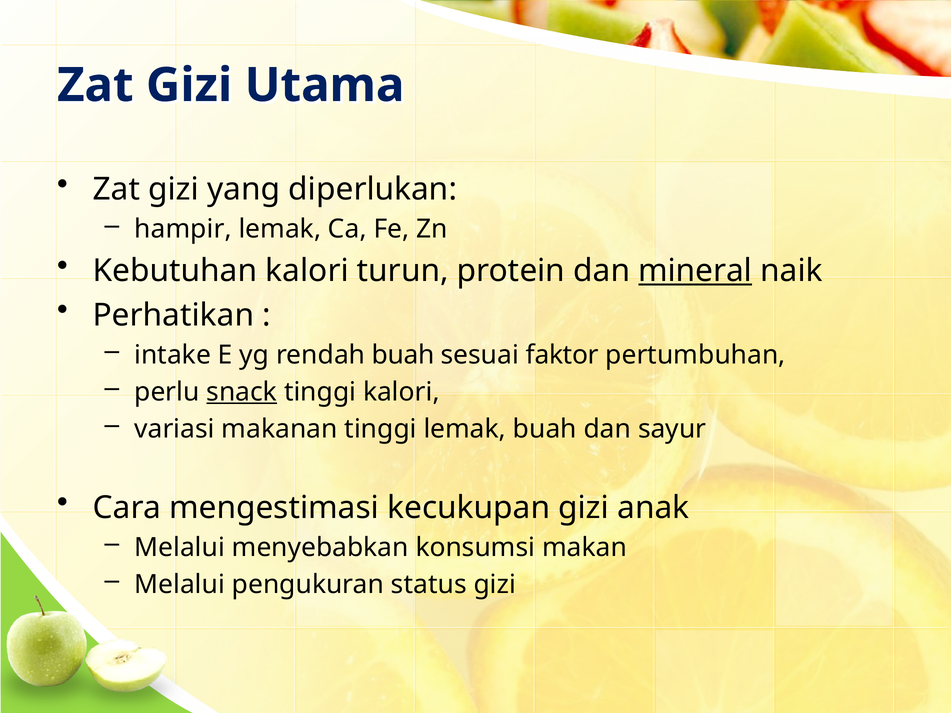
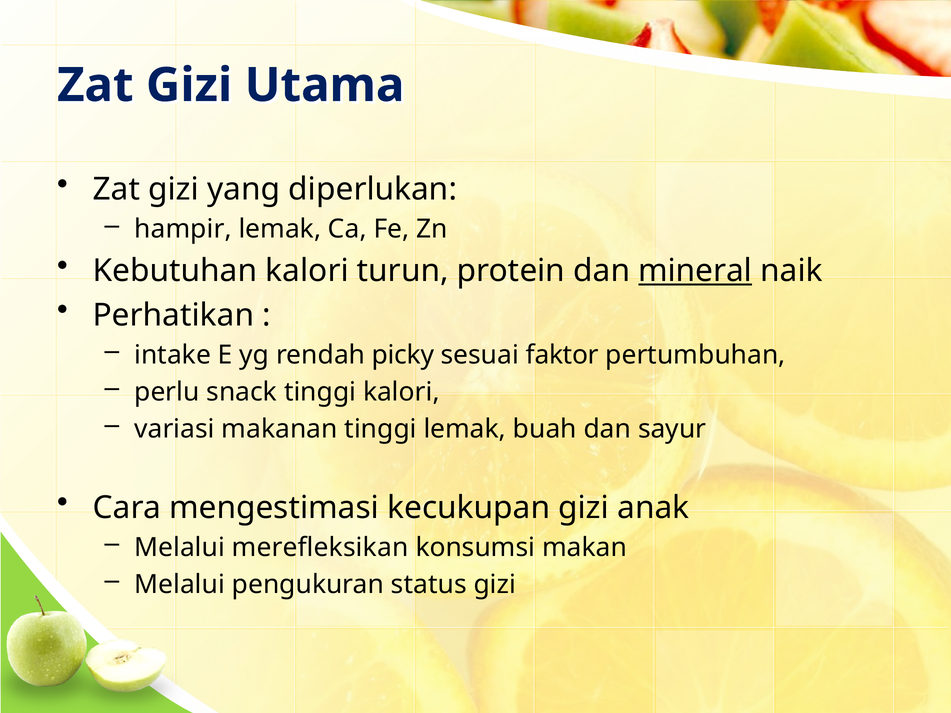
rendah buah: buah -> picky (403, 355)
snack underline: present -> none (242, 392)
menyebabkan: menyebabkan -> merefleksikan (320, 548)
